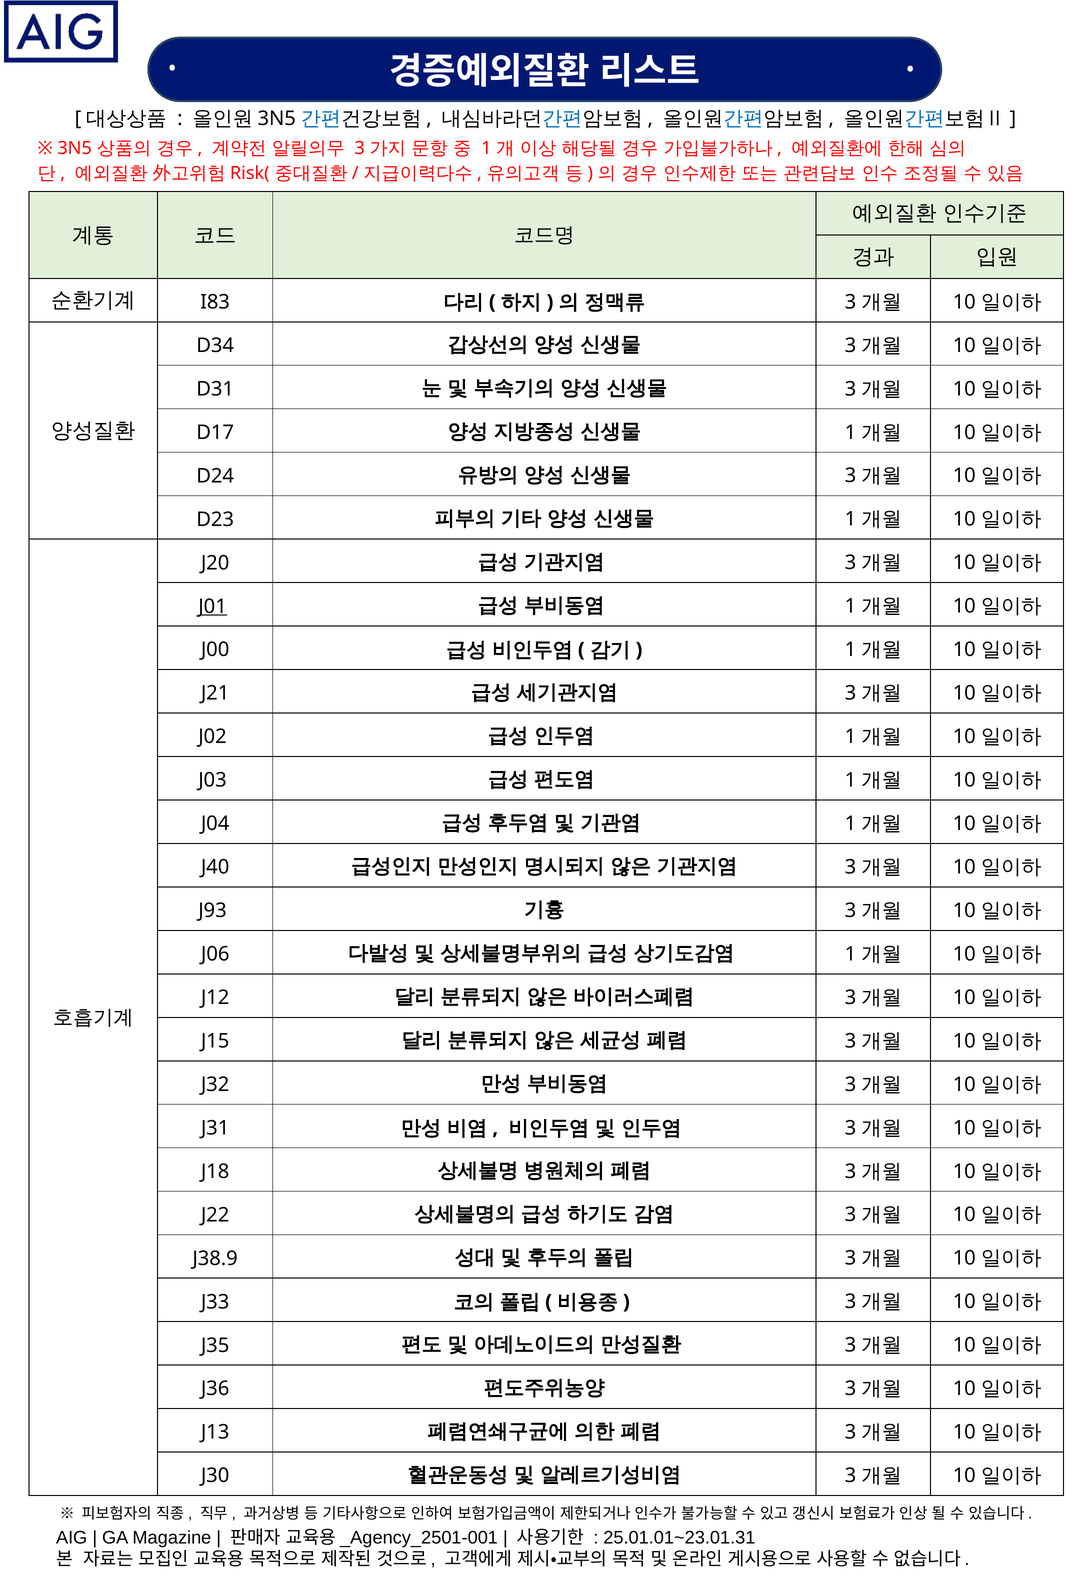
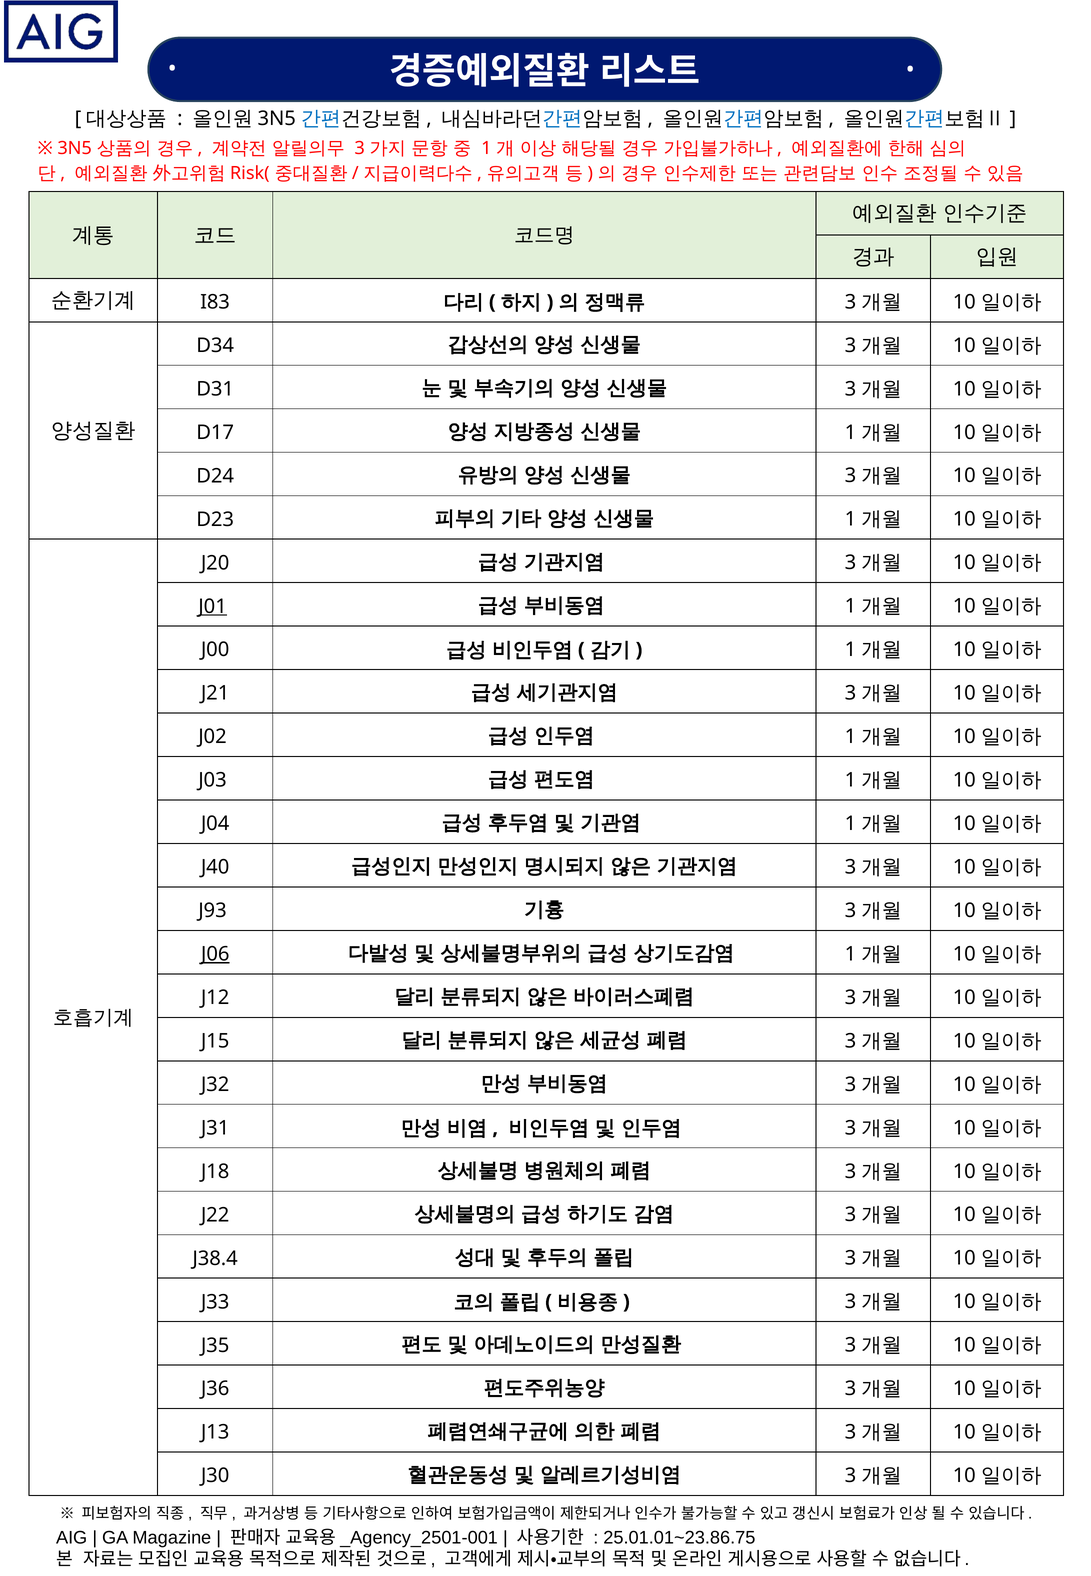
J06 underline: none -> present (215, 954)
J38.9: J38.9 -> J38.4 (215, 1258)
25.01.01~23.01.31: 25.01.01~23.01.31 -> 25.01.01~23.86.75 (679, 1537)
